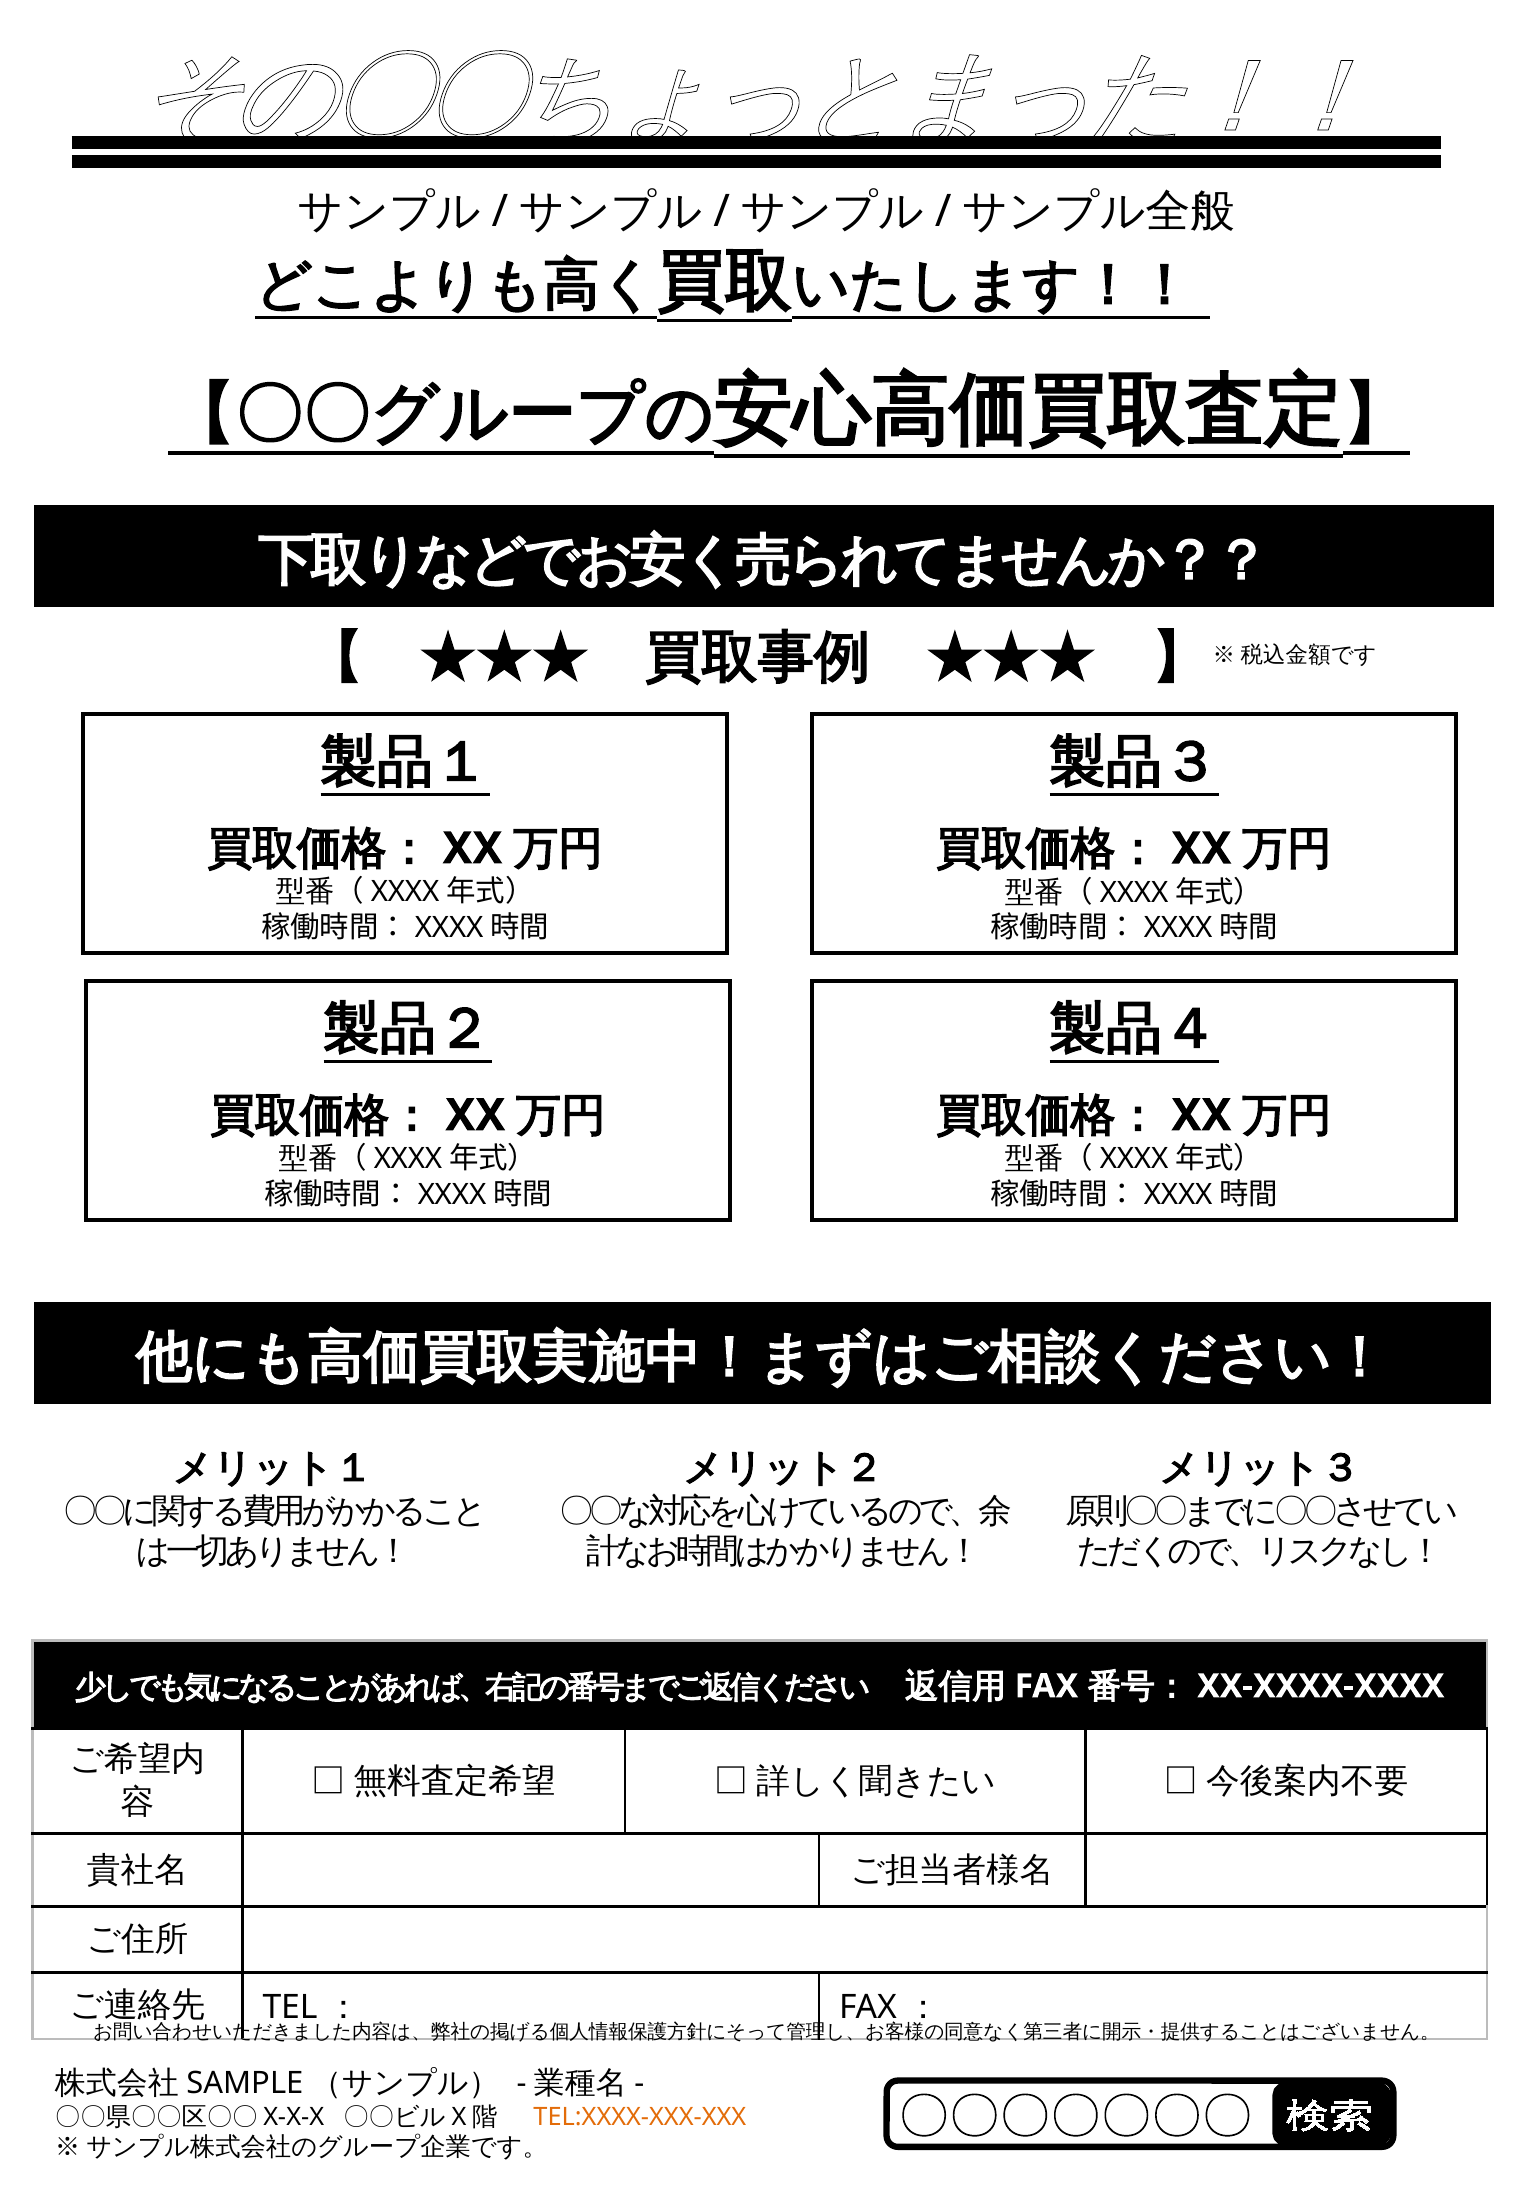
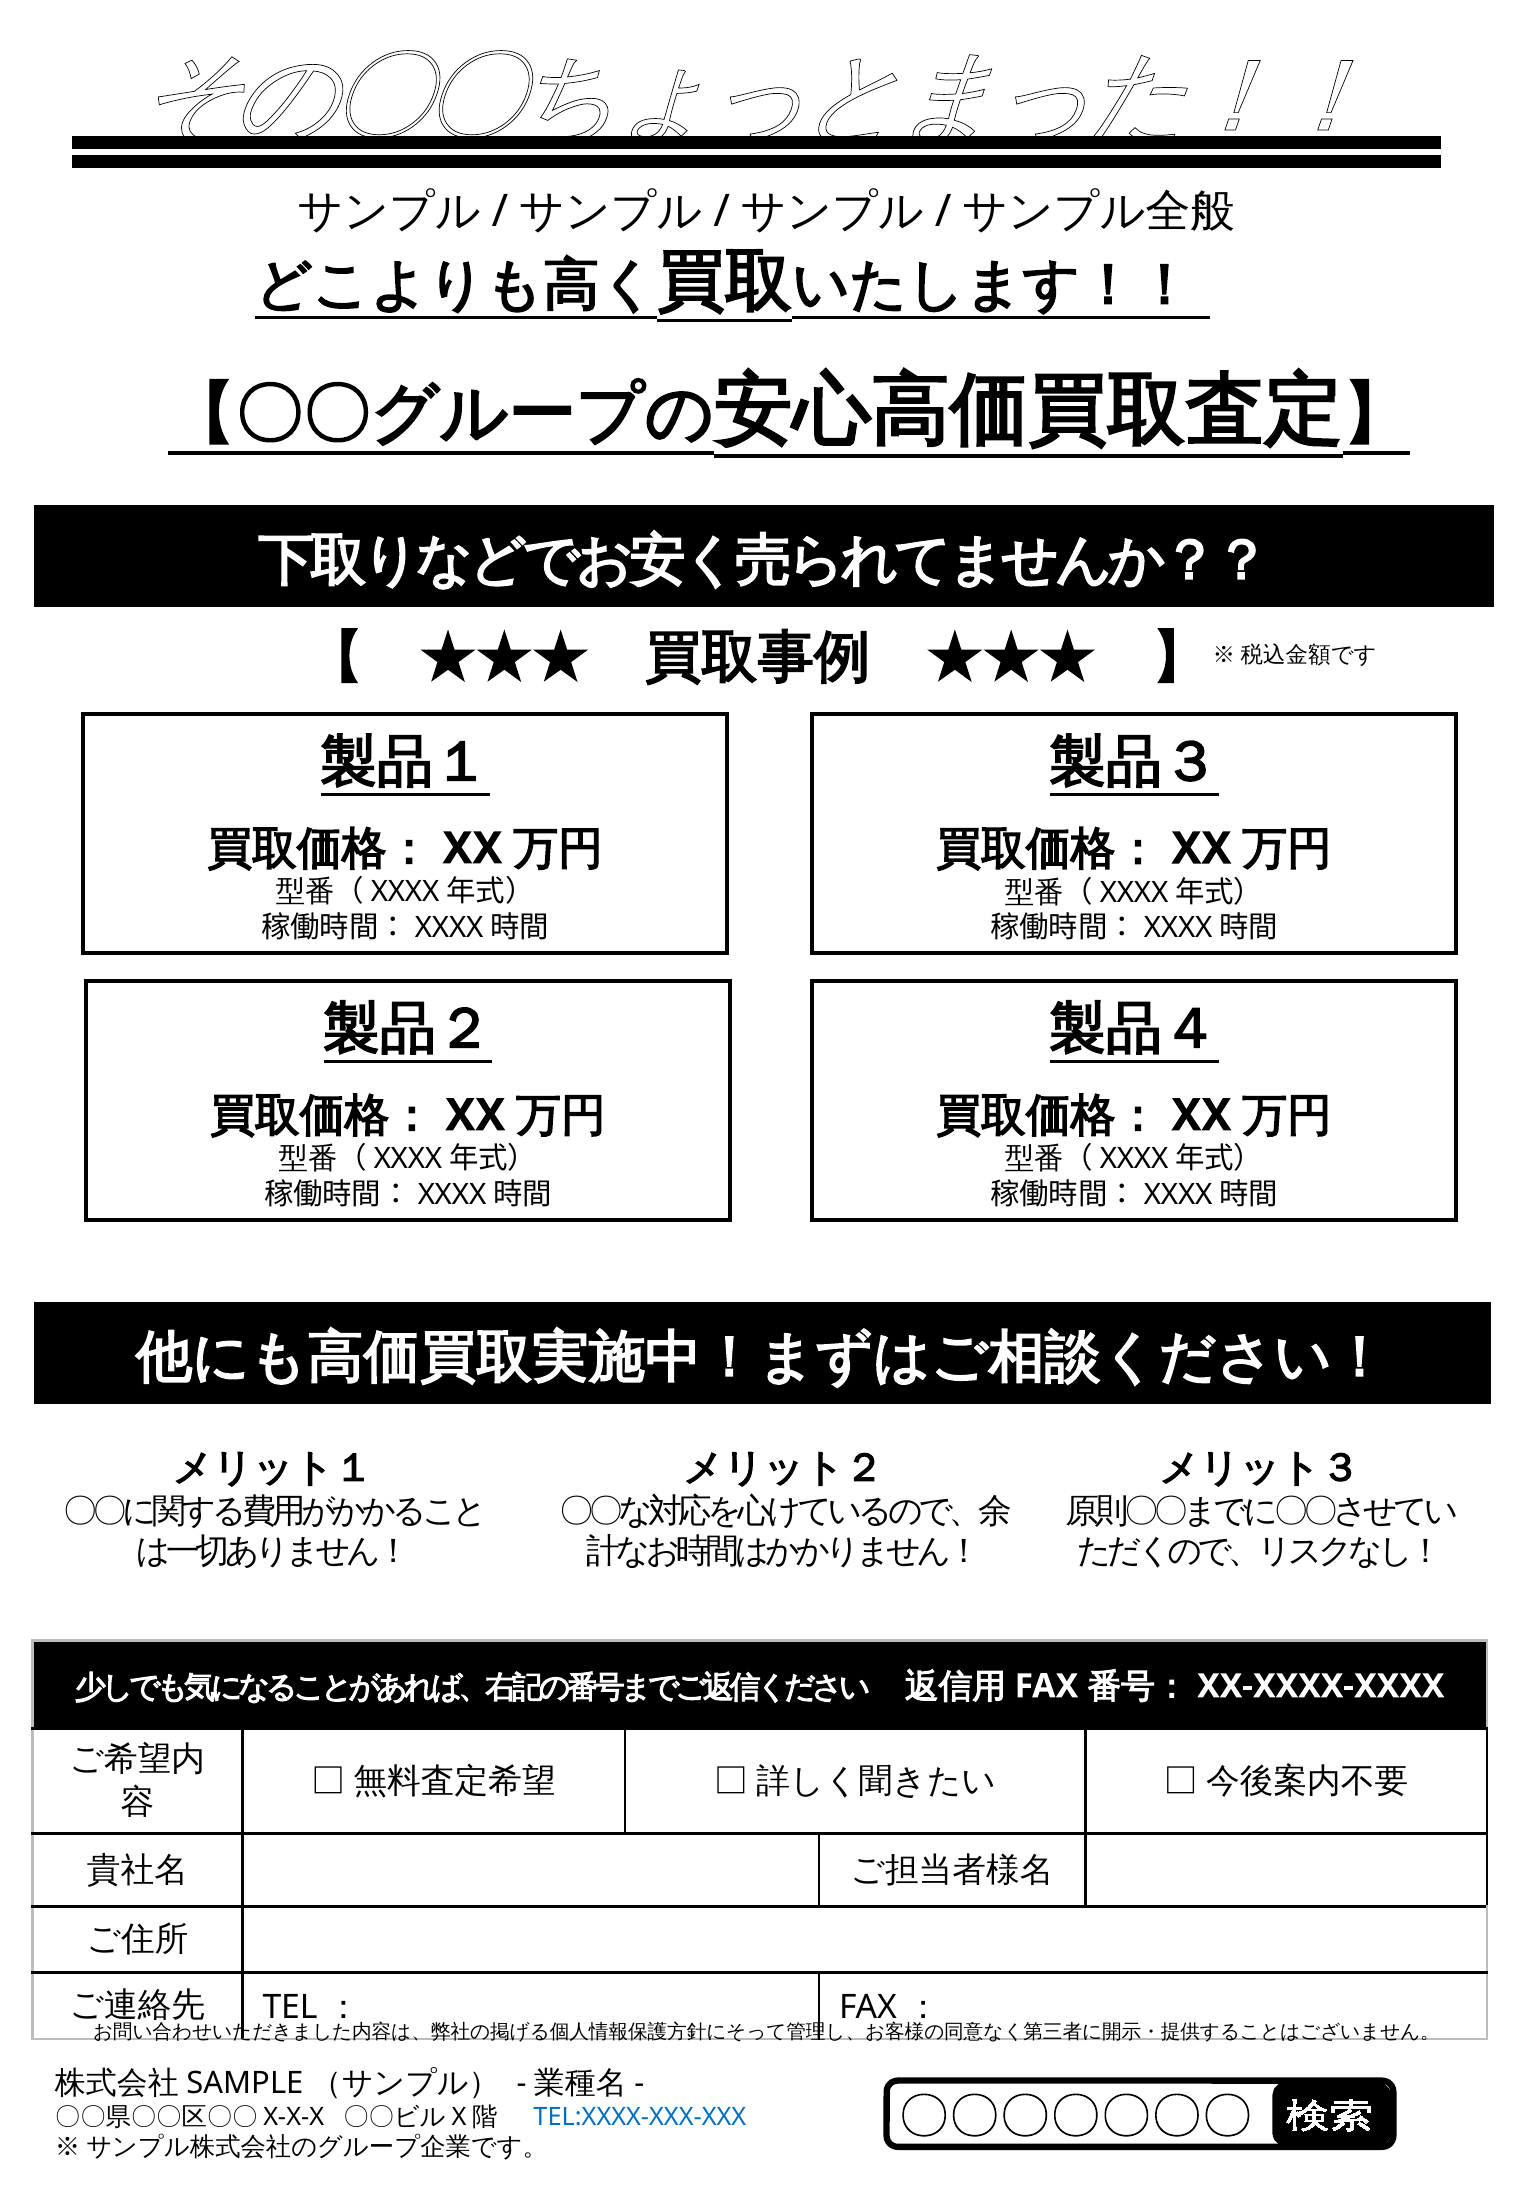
TEL:XXXX-XXX-XXX colour: orange -> blue (640, 2117)
